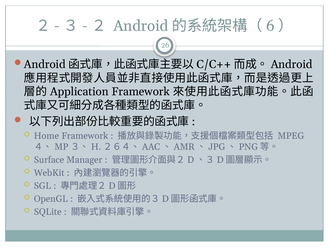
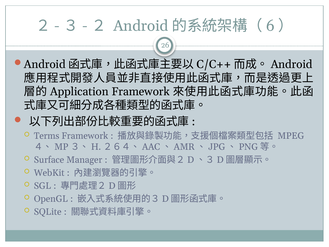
Home: Home -> Terms (47, 136)
